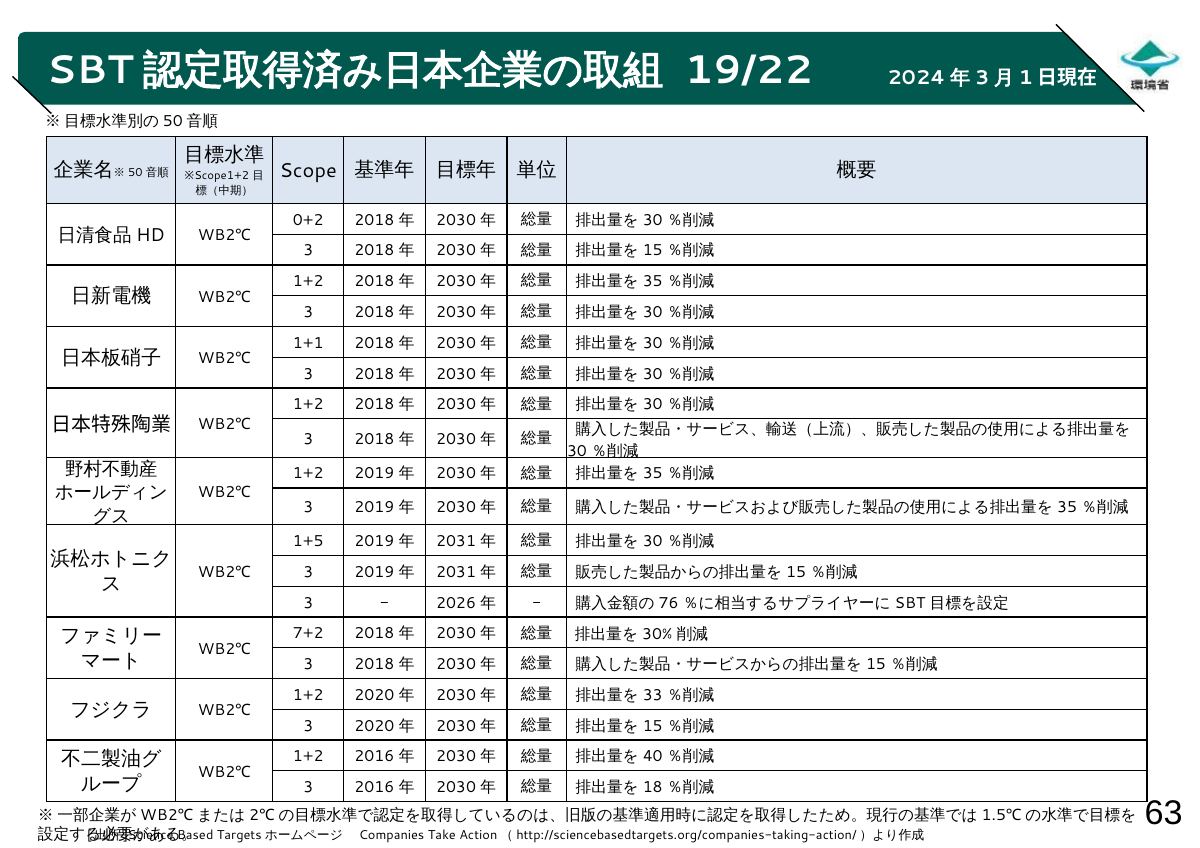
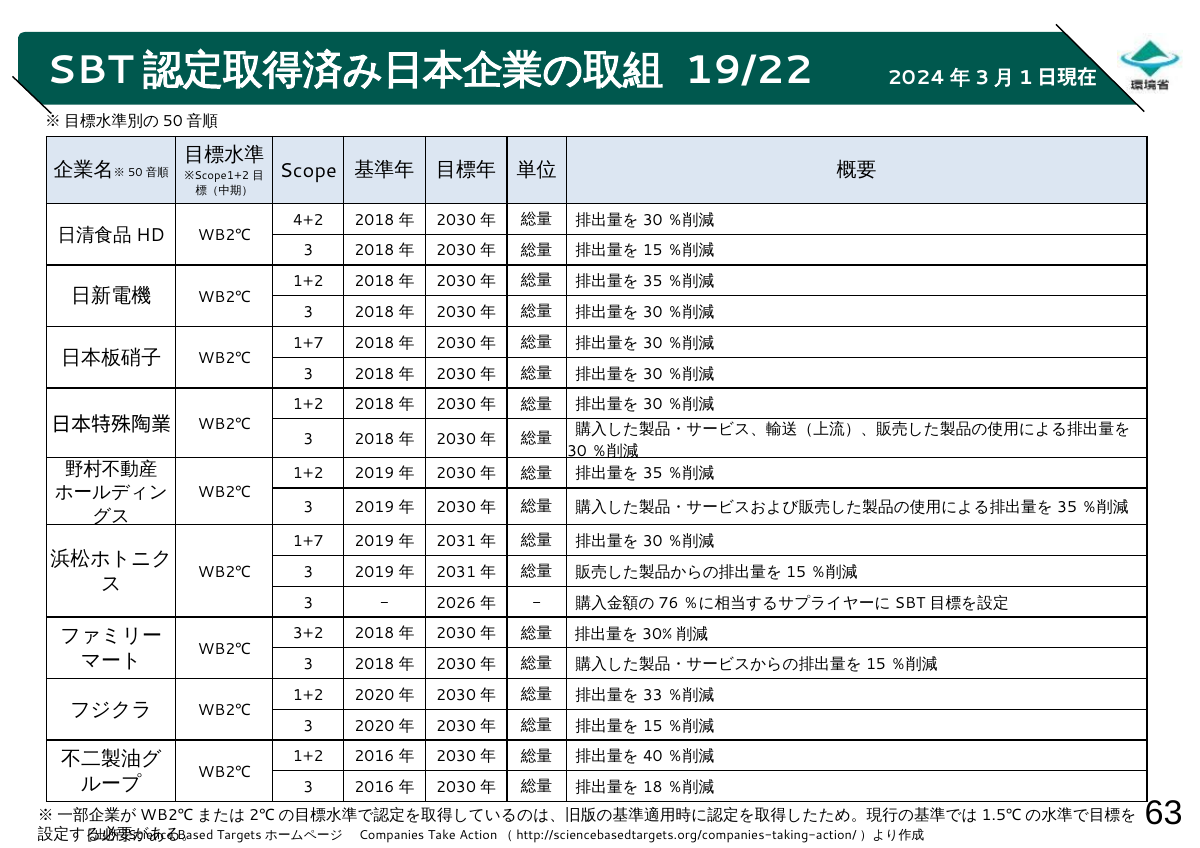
0+2: 0+2 -> 4+2 (308, 220)
1+1: 1+1 -> 1+7 (308, 343)
1+5: 1+5 -> 1+7 (308, 542)
7+2: 7+2 -> 3+2 (308, 634)
